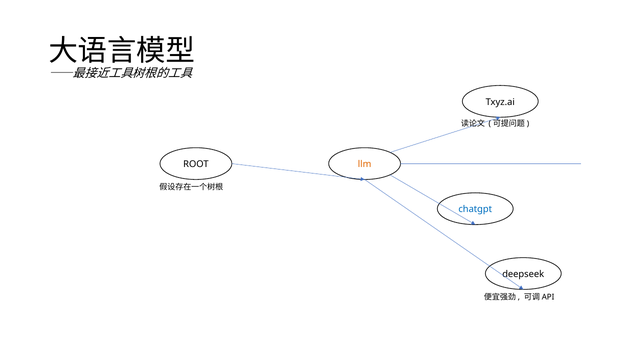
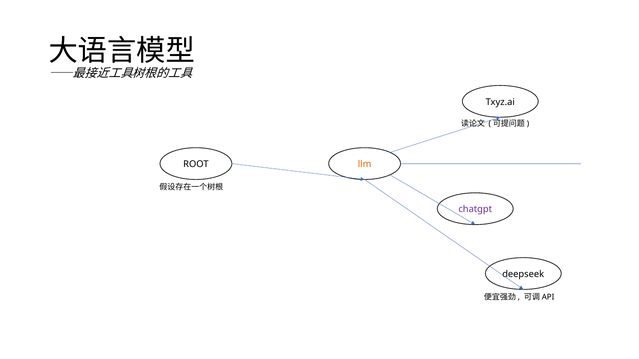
chatgpt colour: blue -> purple (475, 210)
